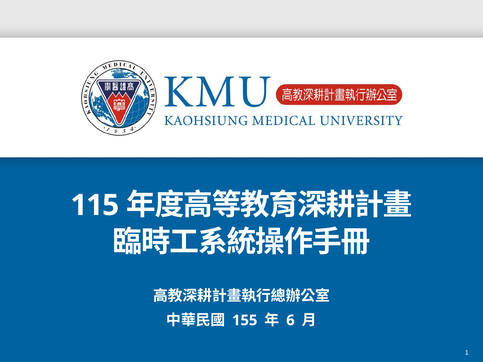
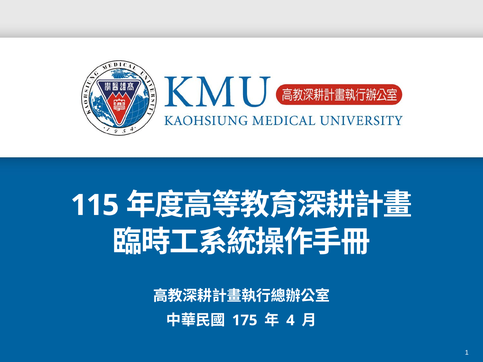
155: 155 -> 175 (245, 321)
6: 6 -> 4 (290, 321)
